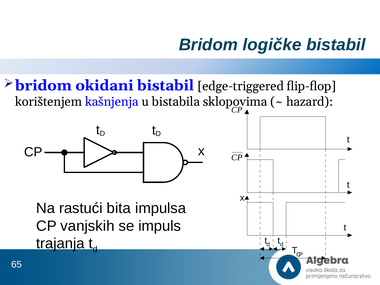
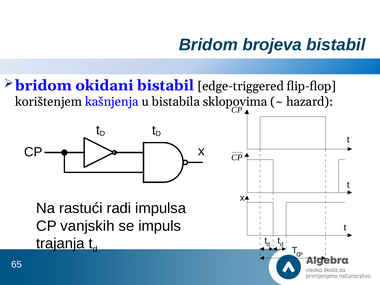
logičke: logičke -> brojeva (272, 45)
bita: bita -> radi (119, 208)
